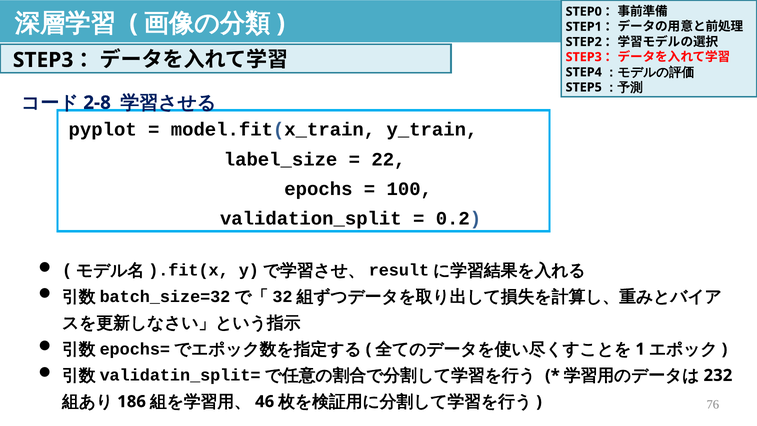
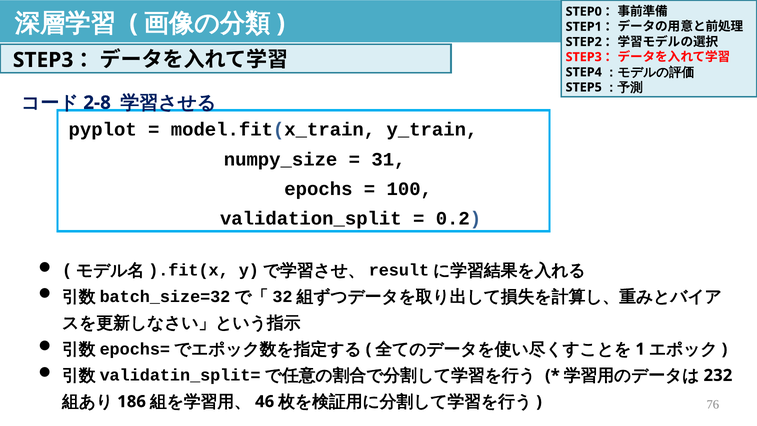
label_size: label_size -> numpy_size (281, 159)
22: 22 -> 31 (388, 159)
